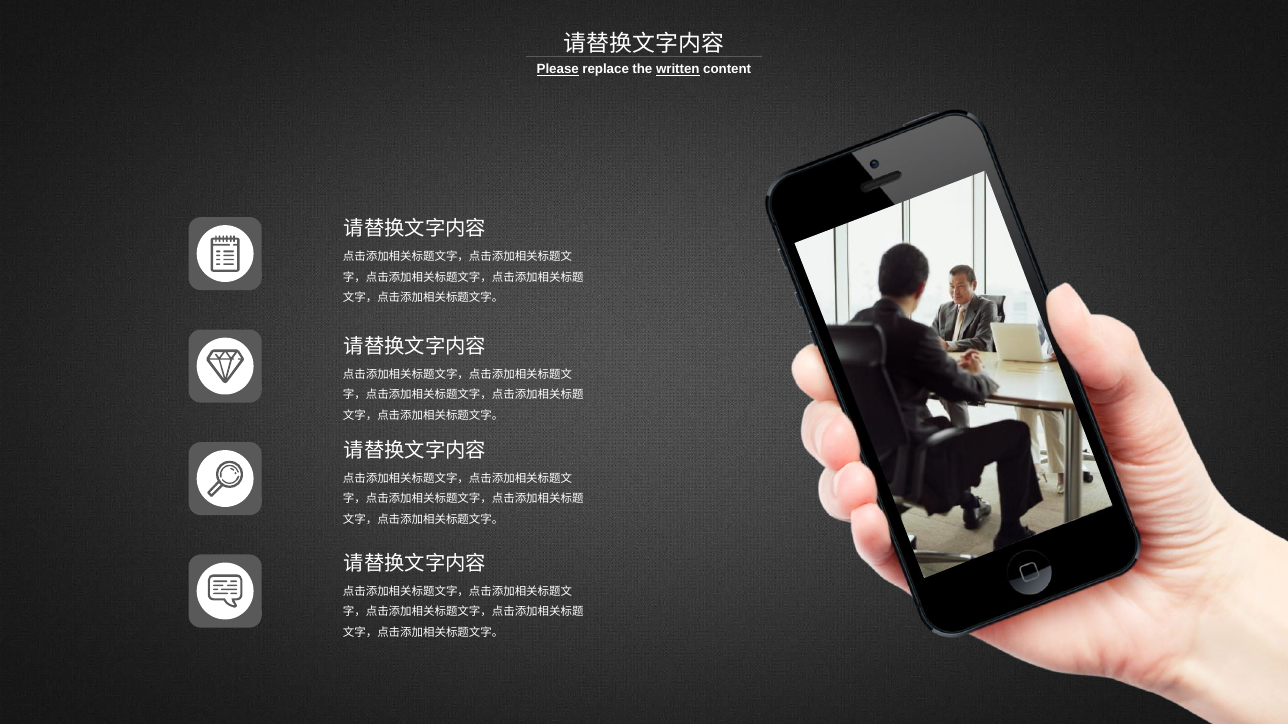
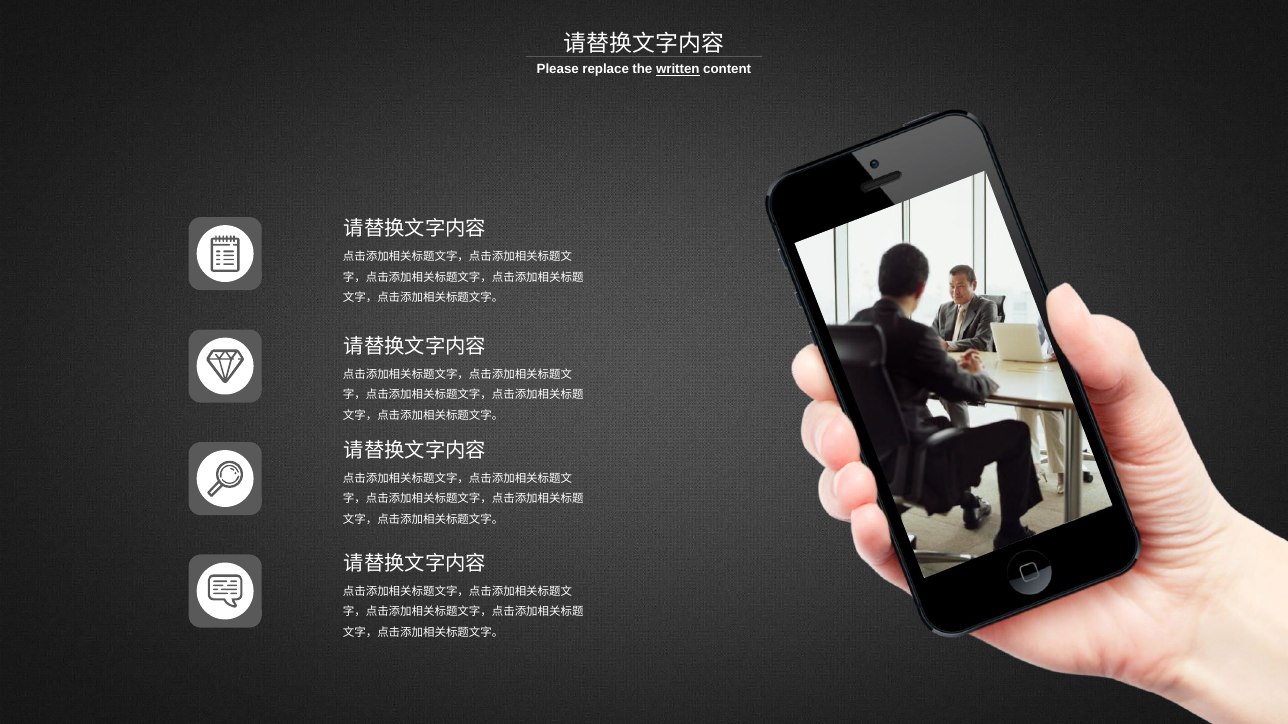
Please underline: present -> none (558, 69)
